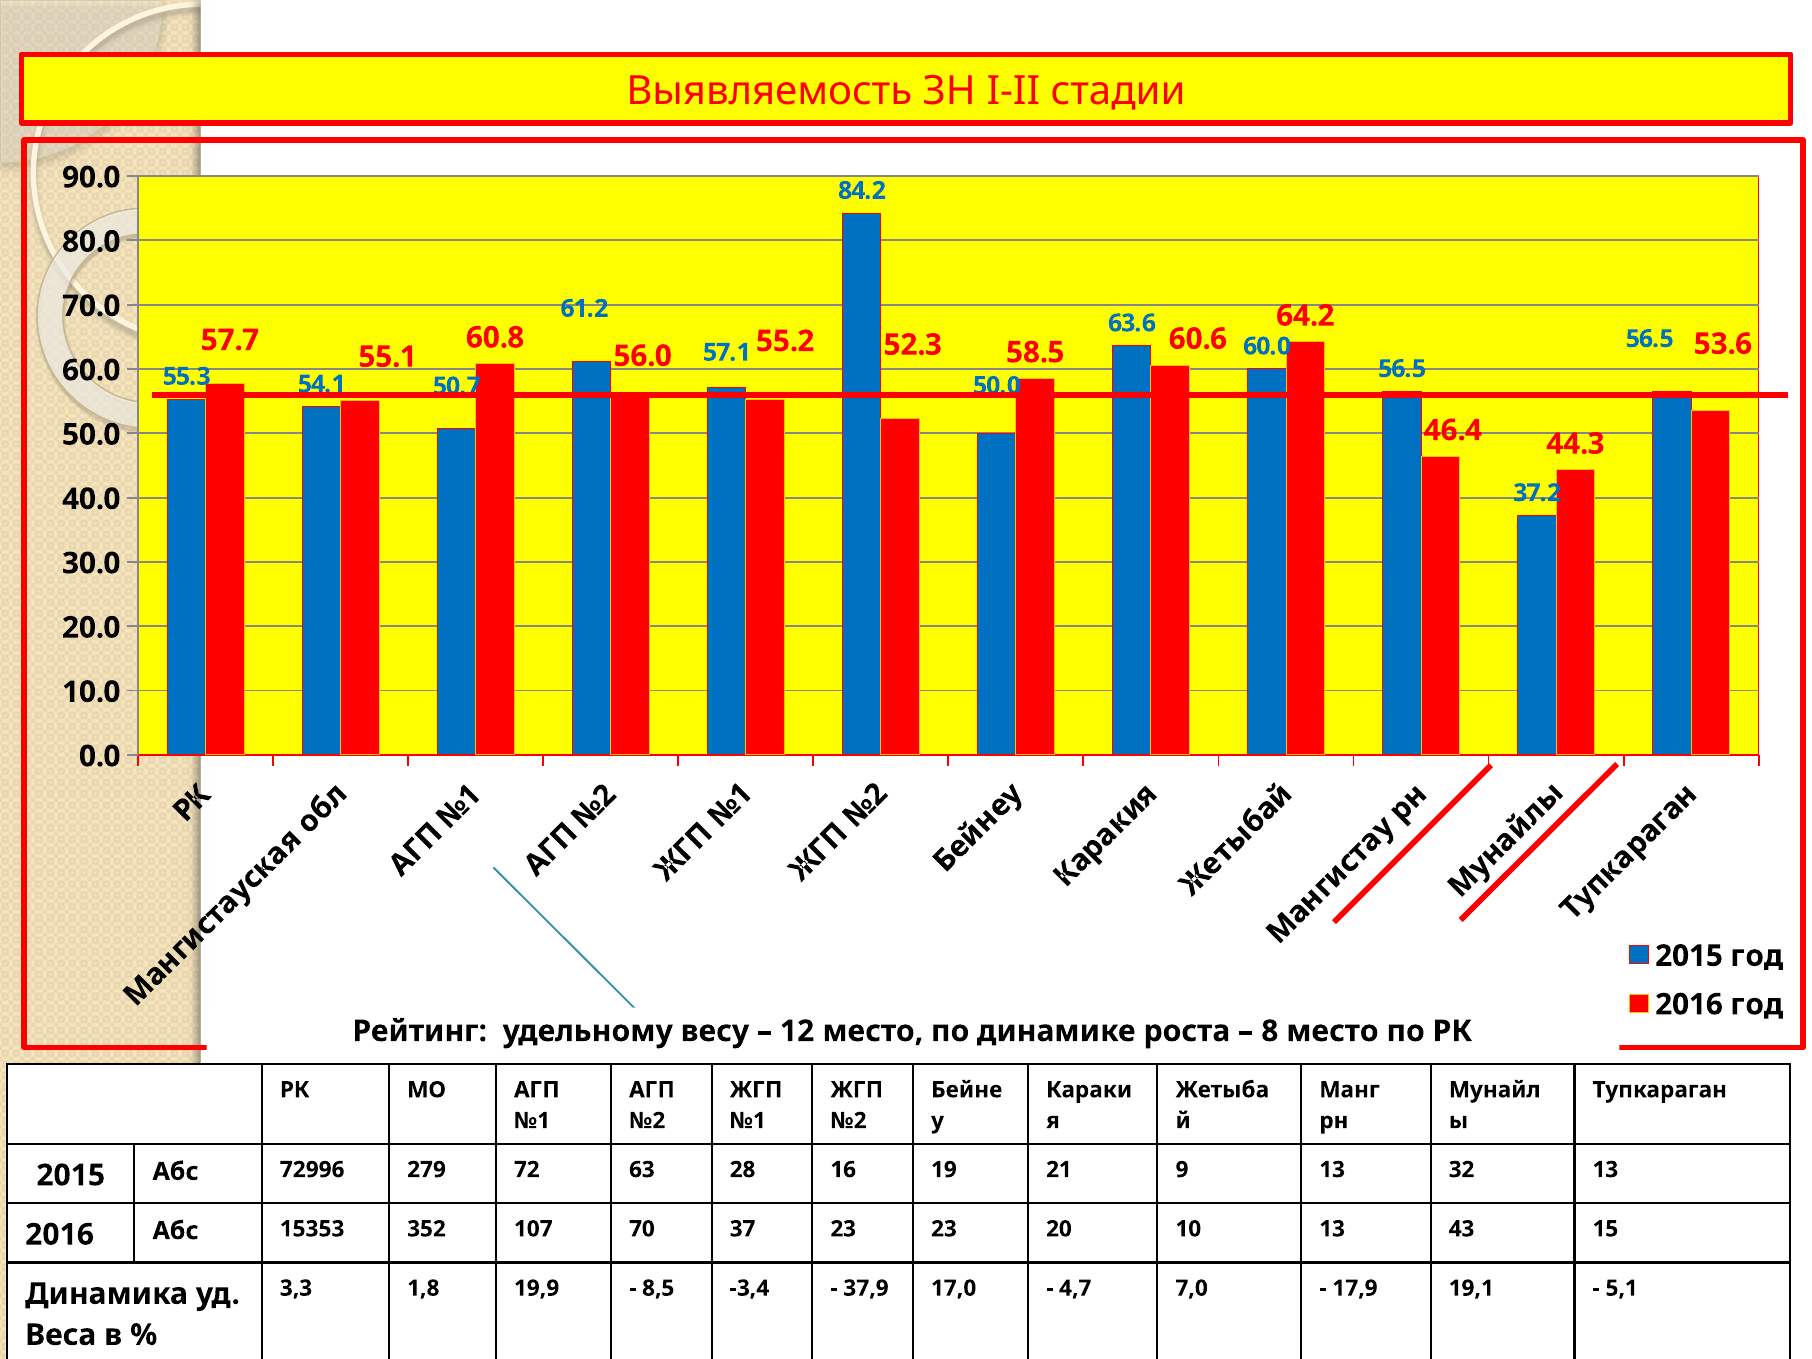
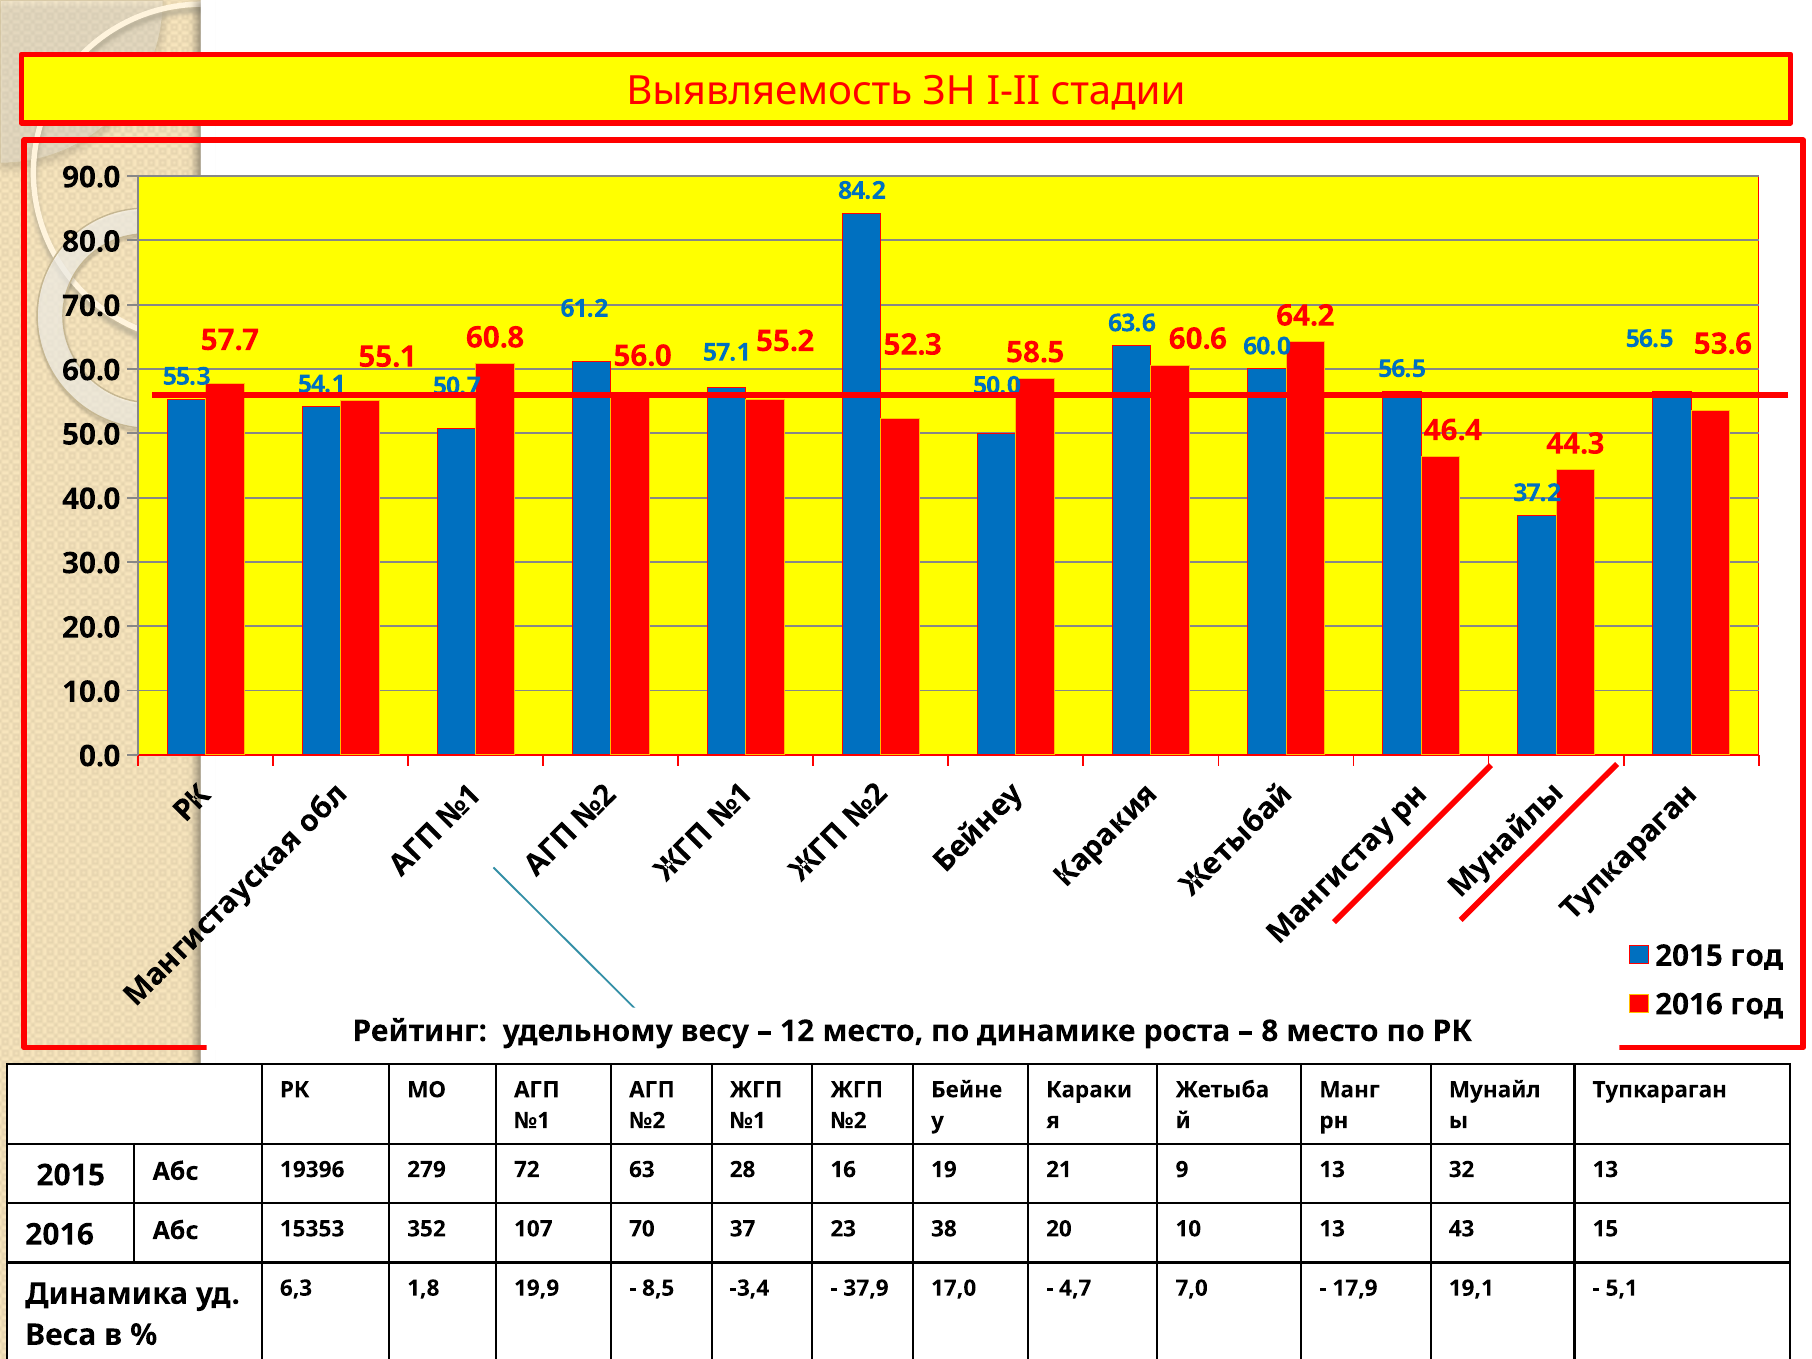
72996: 72996 -> 19396 (312, 1170)
23 23: 23 -> 38 (944, 1229)
3,3: 3,3 -> 6,3 (296, 1288)
